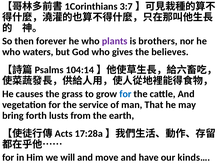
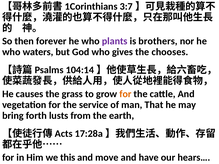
believes: believes -> chooses (170, 52)
for colour: blue -> orange (125, 94)
will: will -> this (68, 158)
kinds…: kinds… -> hears… (194, 158)
